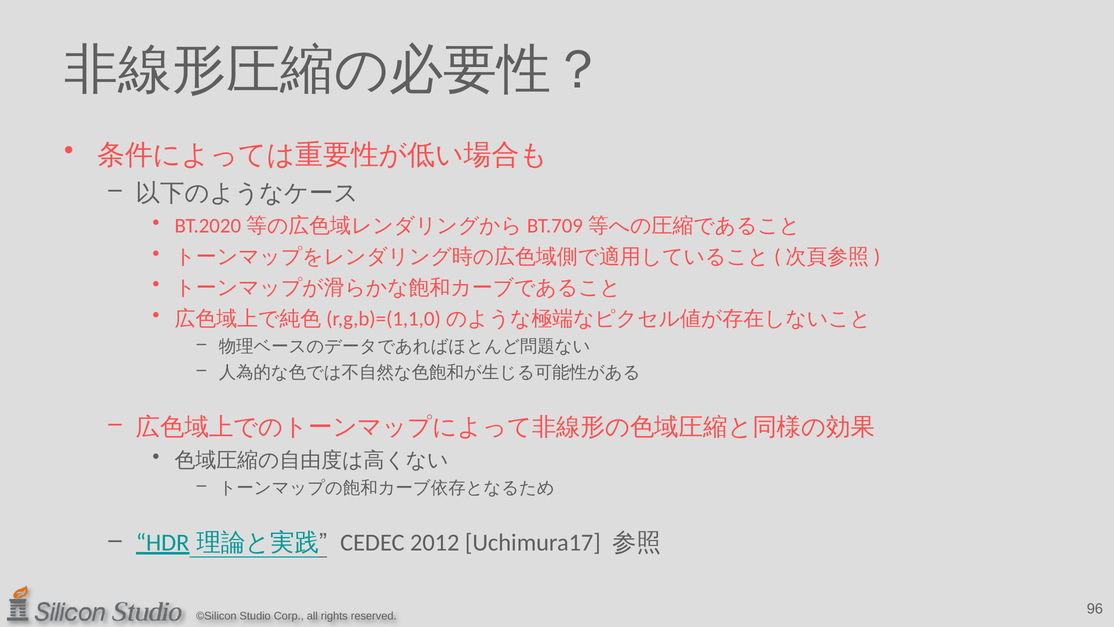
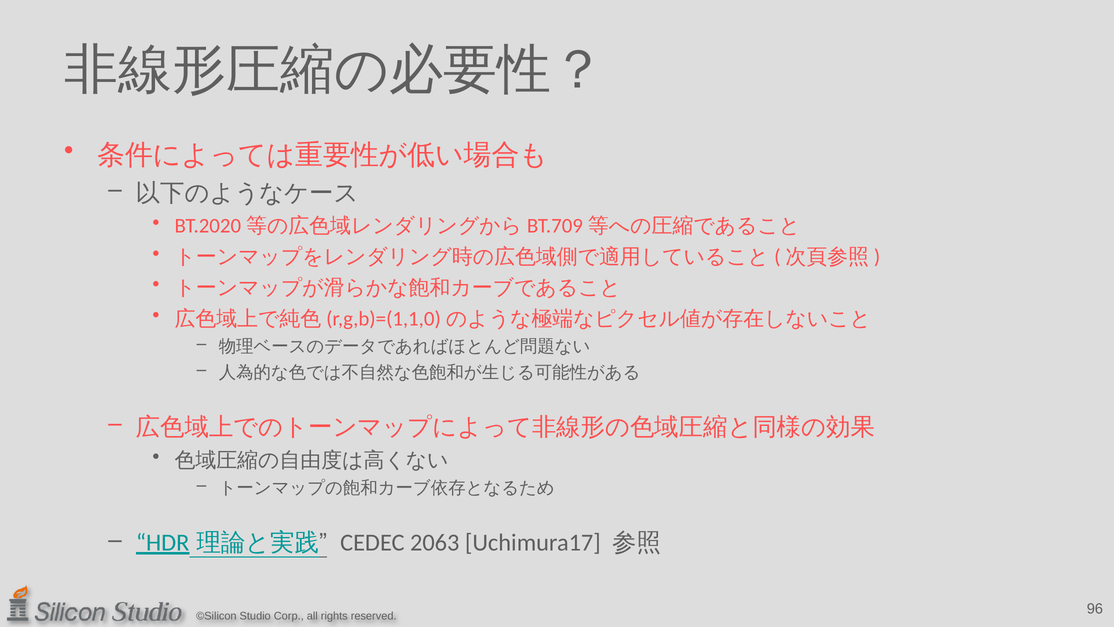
2012: 2012 -> 2063 (435, 542)
